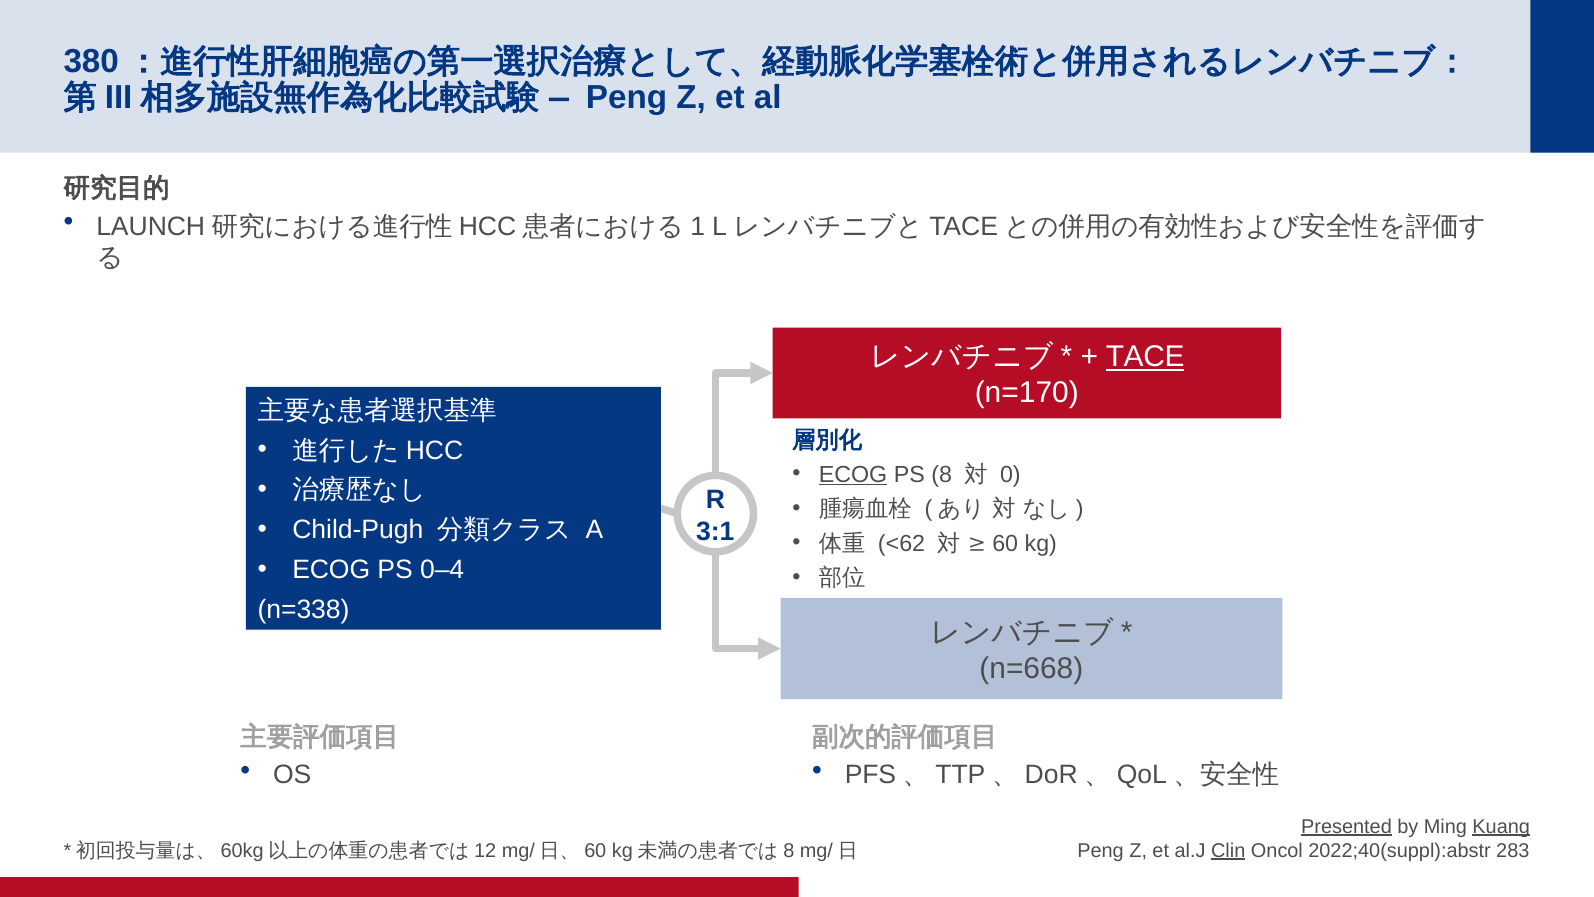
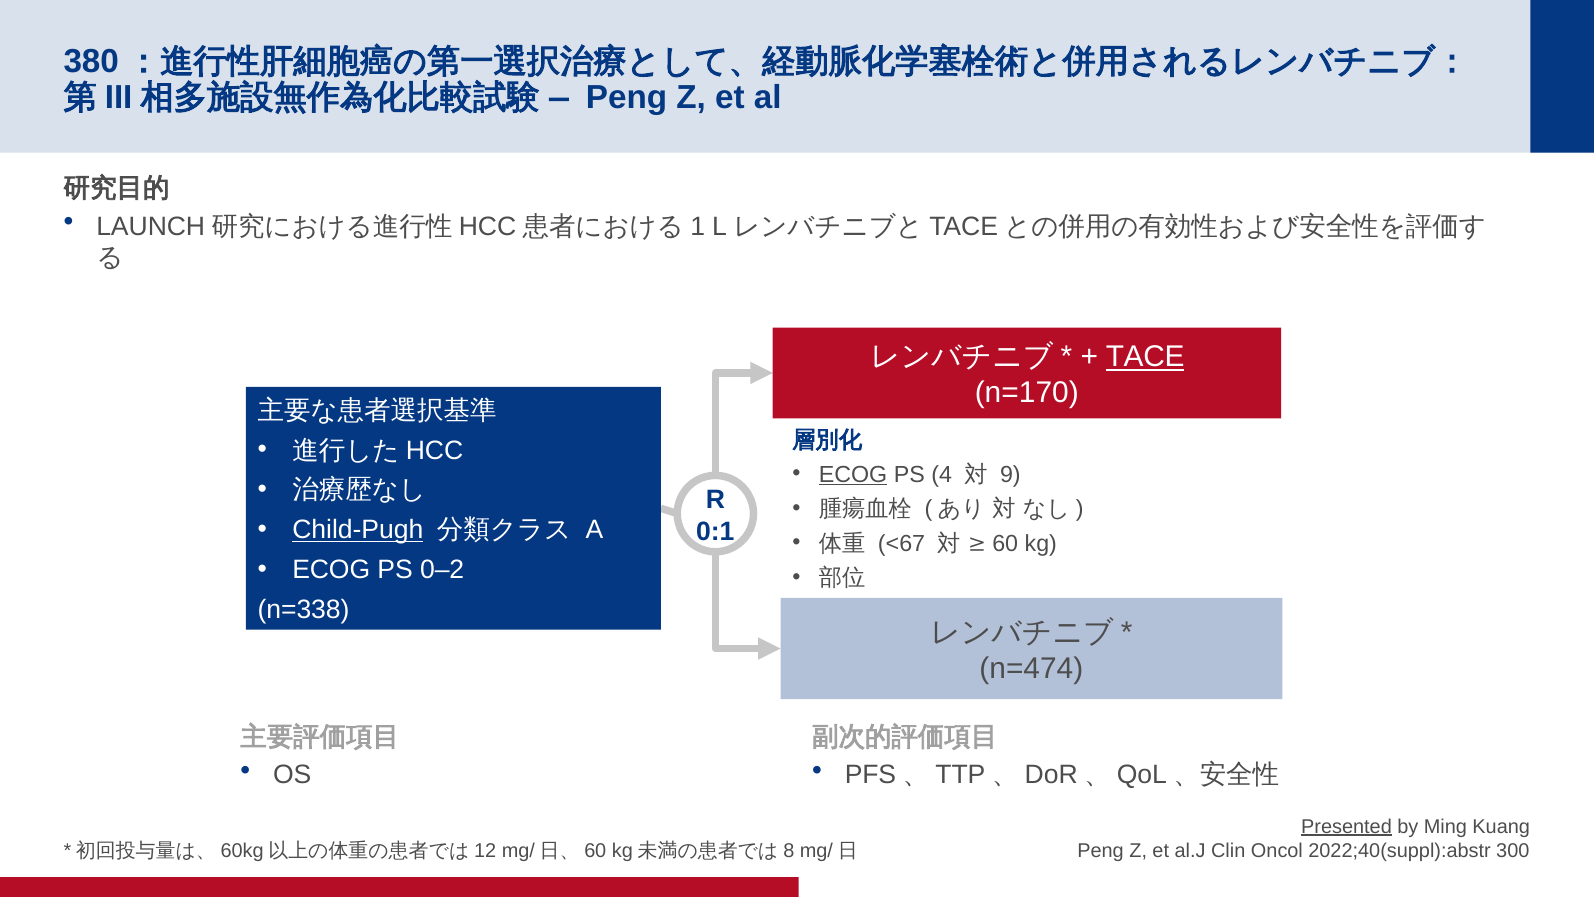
8: 8 -> 4 (942, 474)
0: 0 -> 9 (1010, 474)
Child-Pugh underline: none -> present (358, 530)
3:1: 3:1 -> 0:1 (715, 531)
<62: <62 -> <67 (902, 543)
0–4: 0–4 -> 0–2 (442, 570)
n=668: n=668 -> n=474 (1031, 668)
Kuang underline: present -> none (1501, 826)
Clin underline: present -> none (1228, 850)
283: 283 -> 300 (1513, 850)
